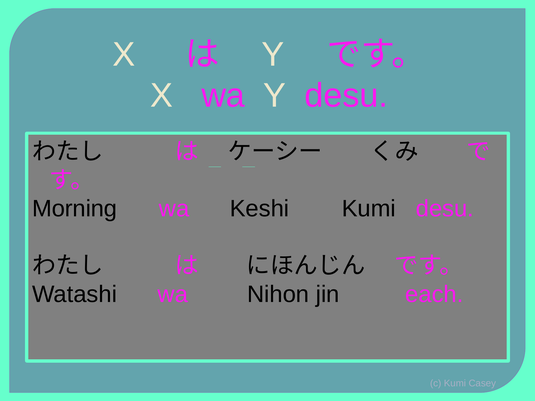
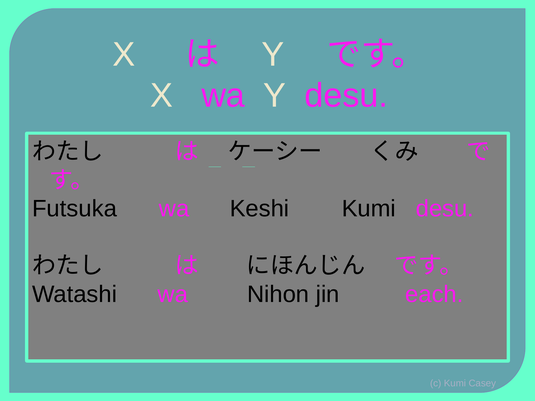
Morning: Morning -> Futsuka (74, 209)
